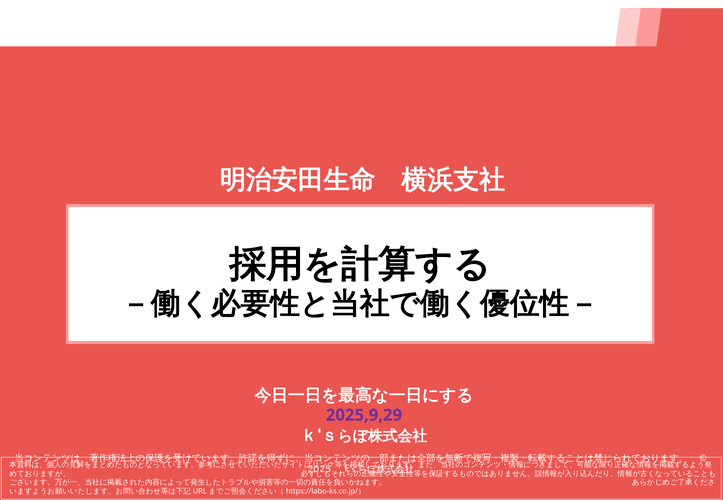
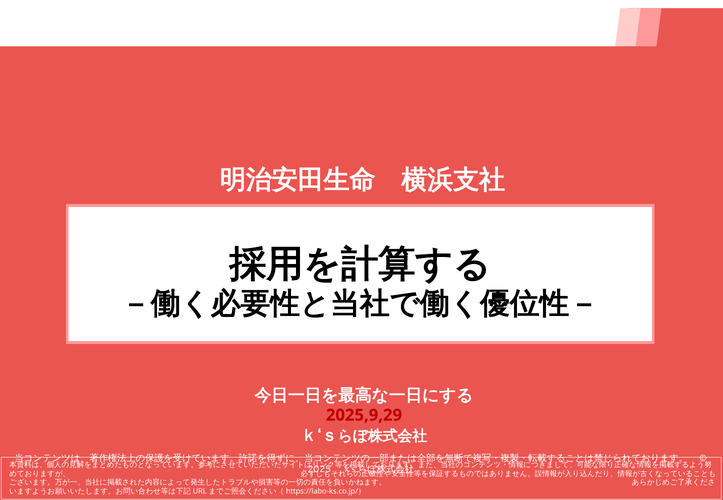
2025,9,29 colour: purple -> red (364, 416)
